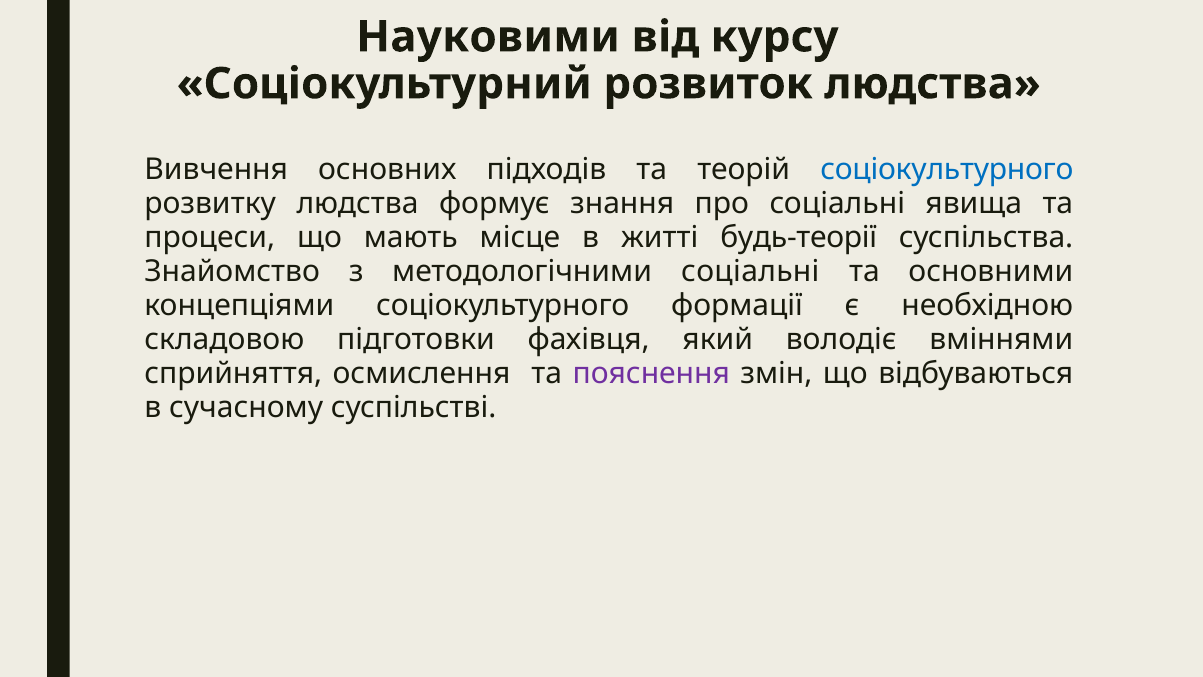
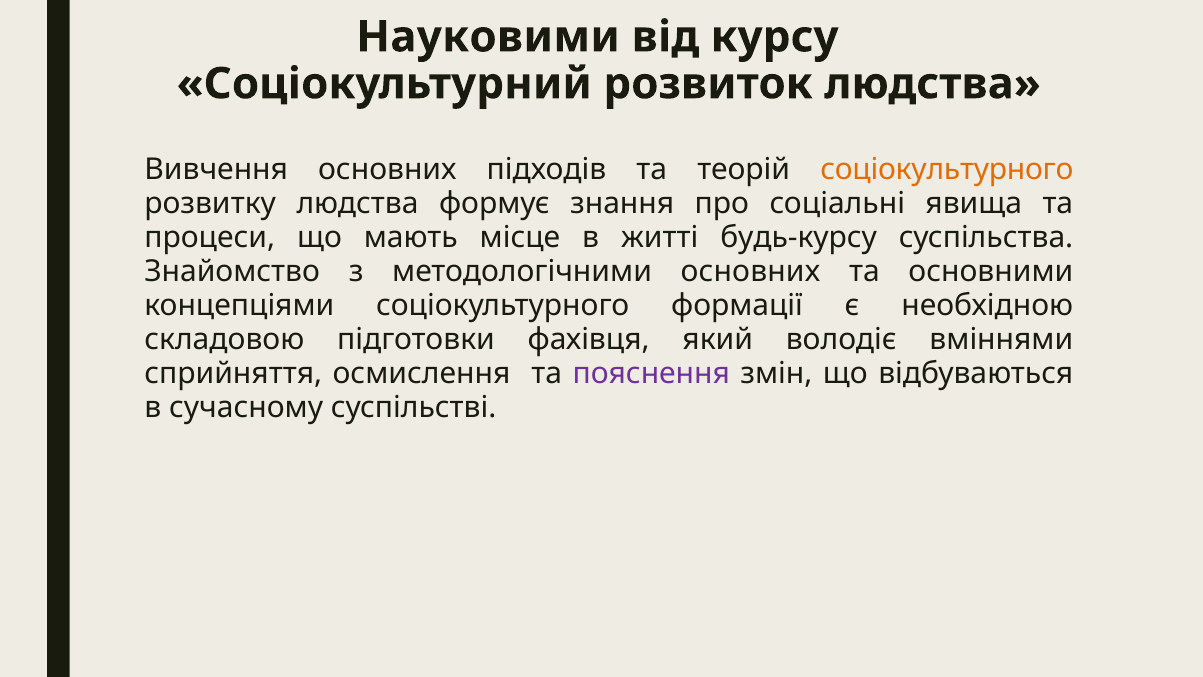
соціокультурного colour: blue -> orange (947, 170)
будь-теорії: будь-теорії -> будь-курсу (799, 238)
методологічними соціальні: соціальні -> основних (750, 271)
